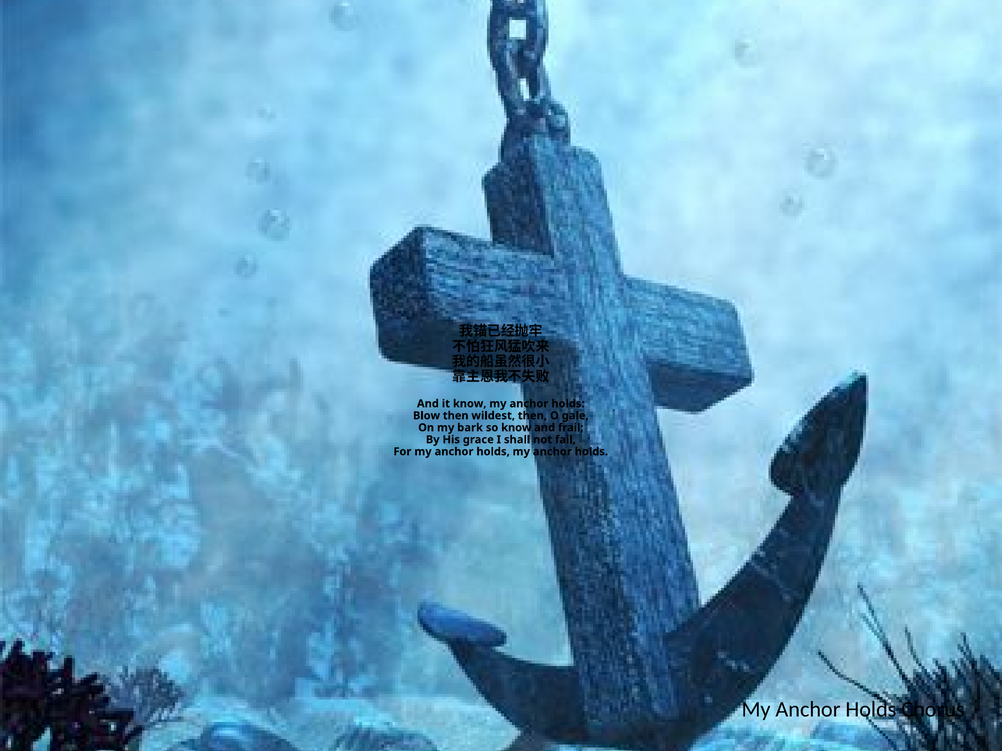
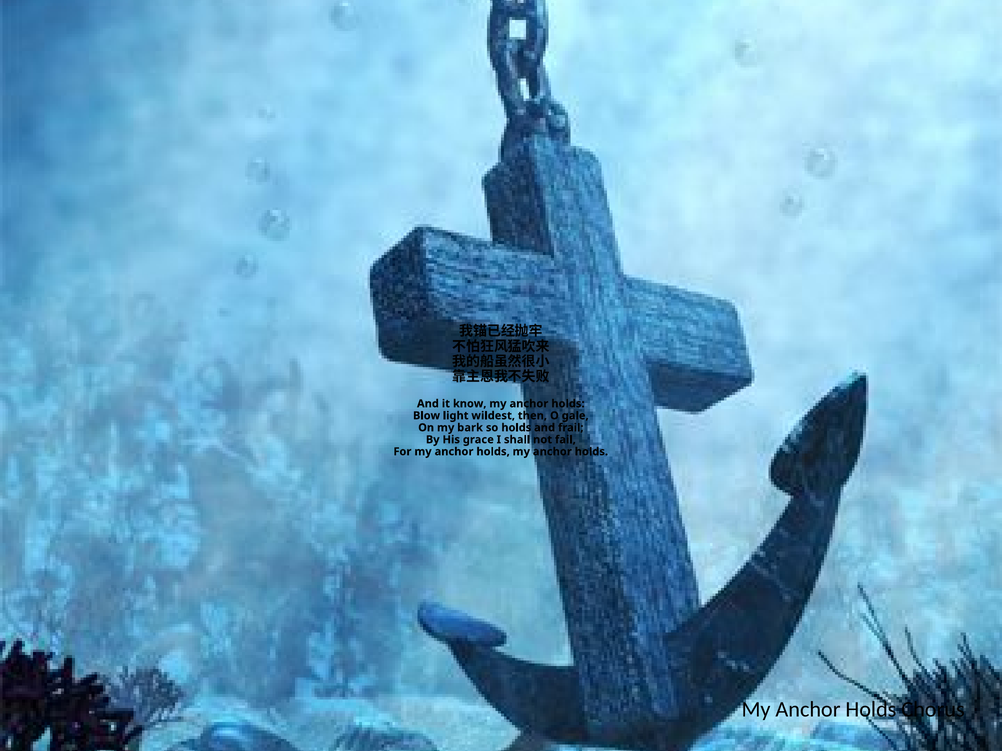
Blow then: then -> light (456, 416)
so know: know -> holds (516, 428)
